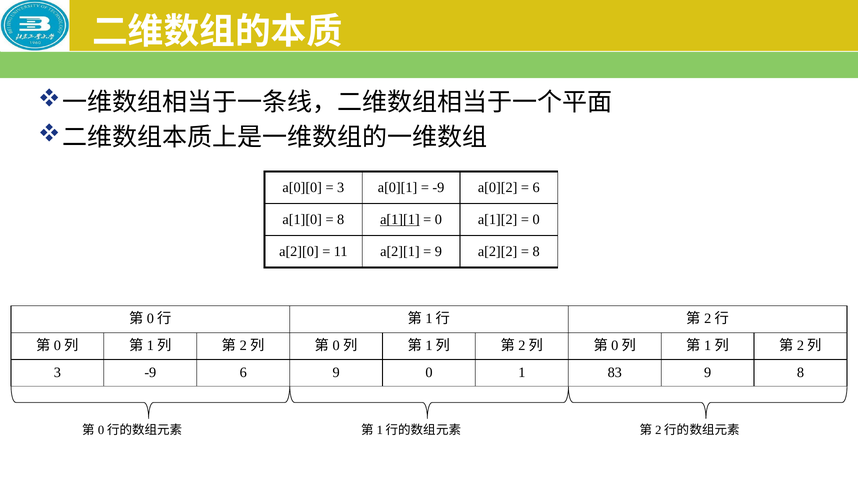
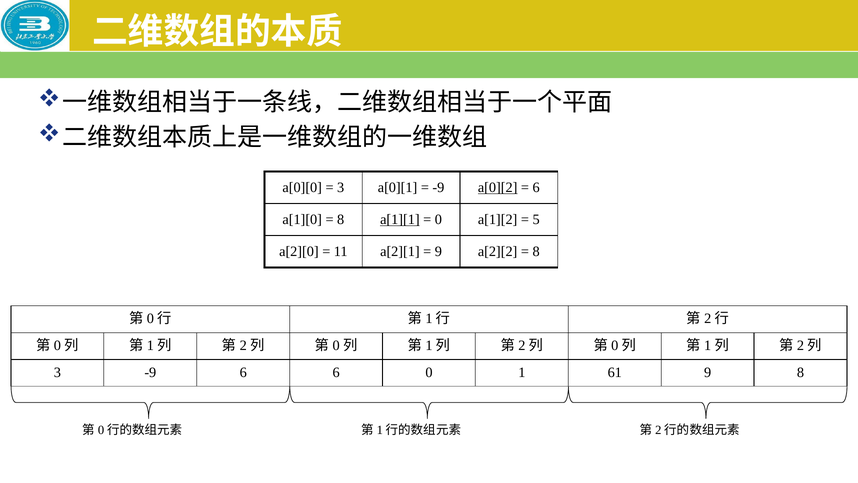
a[0][2 underline: none -> present (498, 188)
0: 0 -> 5 (536, 219)
6 9: 9 -> 6 (336, 372)
83: 83 -> 61 (615, 372)
